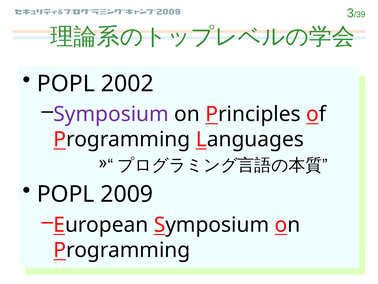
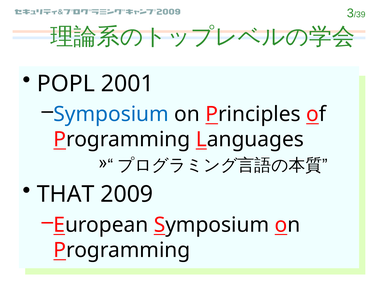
2002: 2002 -> 2001 (127, 84)
Symposium colour: purple -> blue (111, 114)
POPL: POPL -> THAT (66, 194)
